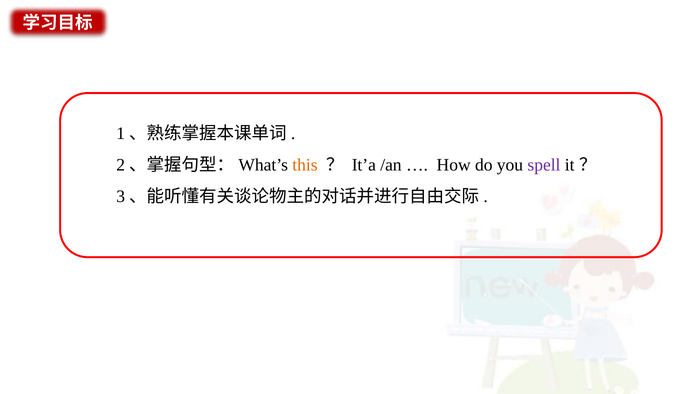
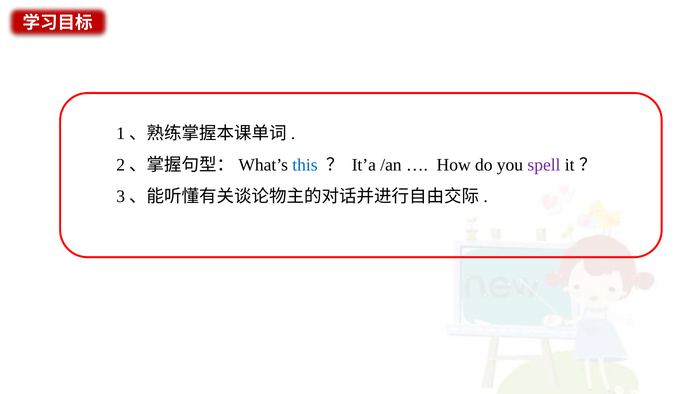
this colour: orange -> blue (305, 165)
